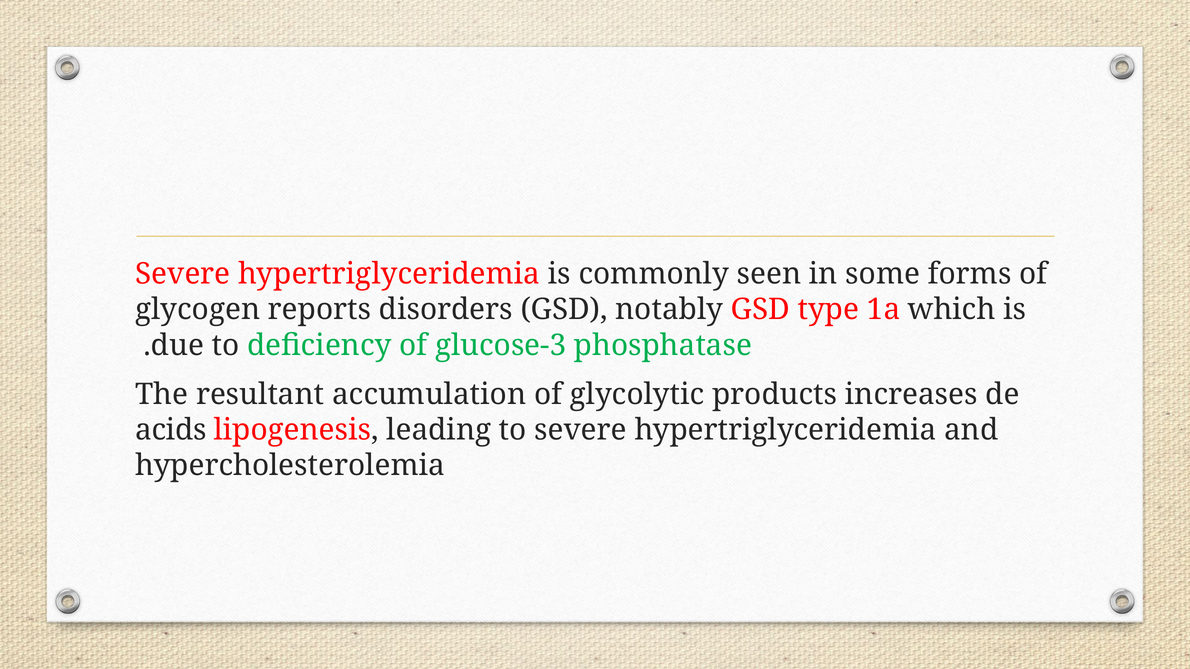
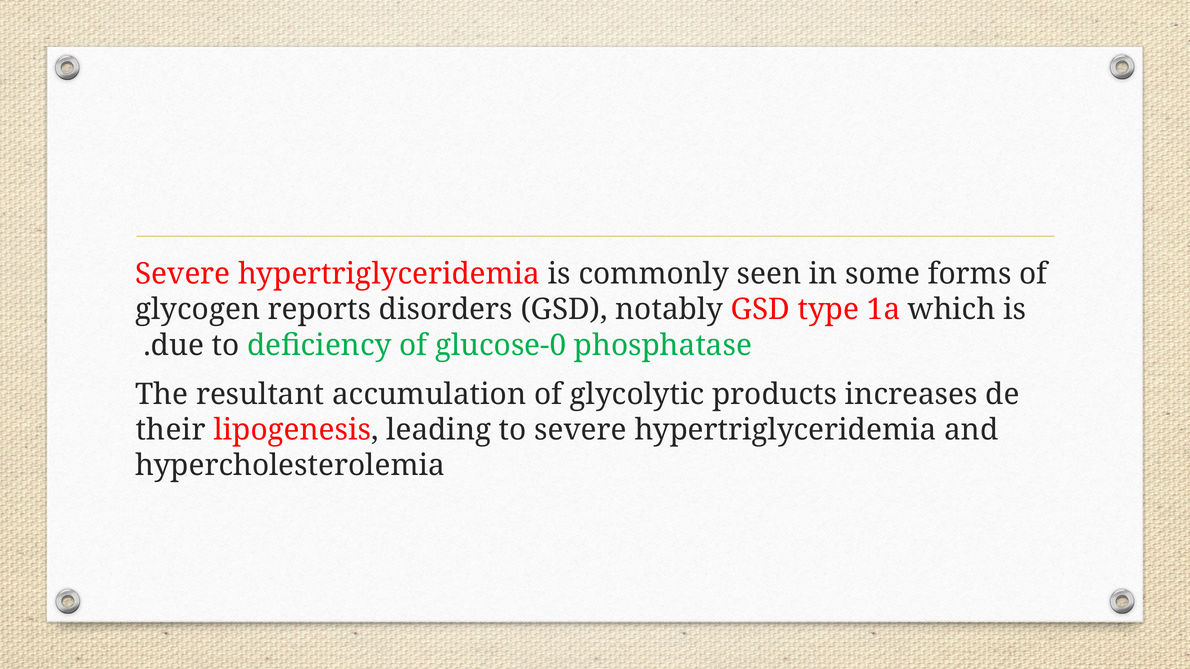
glucose-3: glucose-3 -> glucose-0 (501, 345)
acids: acids -> their (171, 430)
